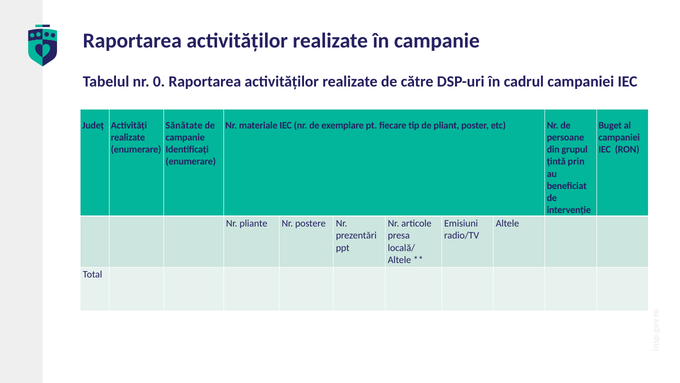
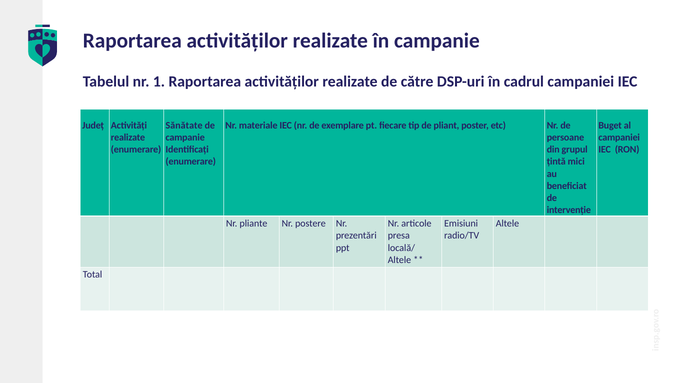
0: 0 -> 1 (159, 82)
prin: prin -> mici (576, 162)
